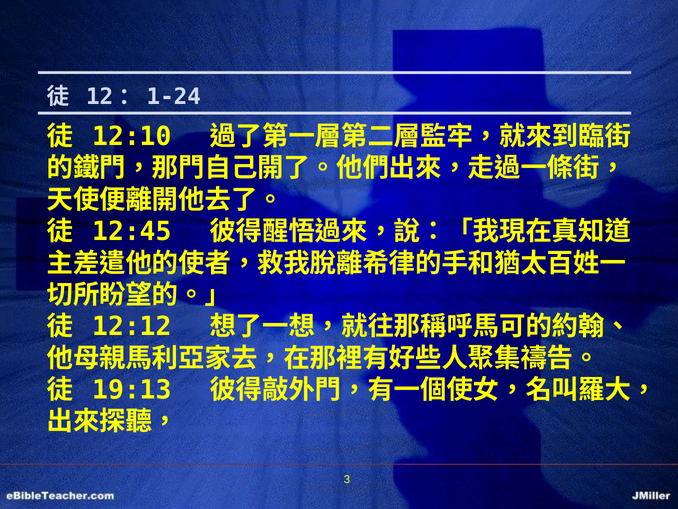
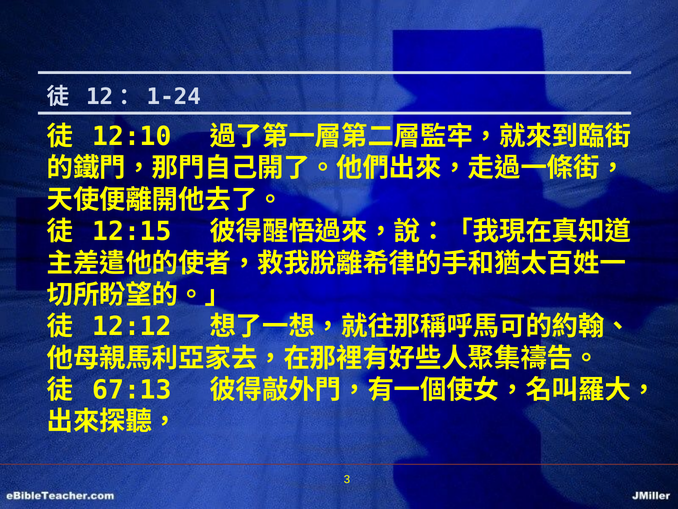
12:45: 12:45 -> 12:15 (132, 231)
19:13: 19:13 -> 67:13 (132, 390)
